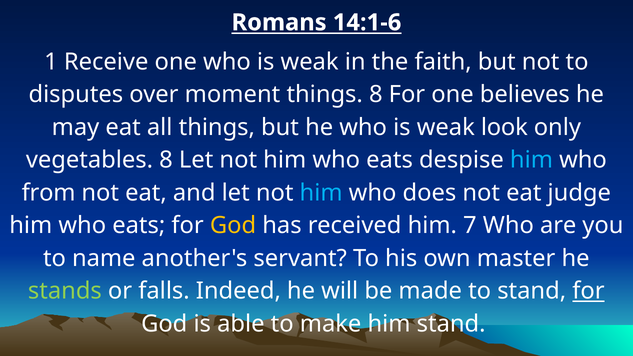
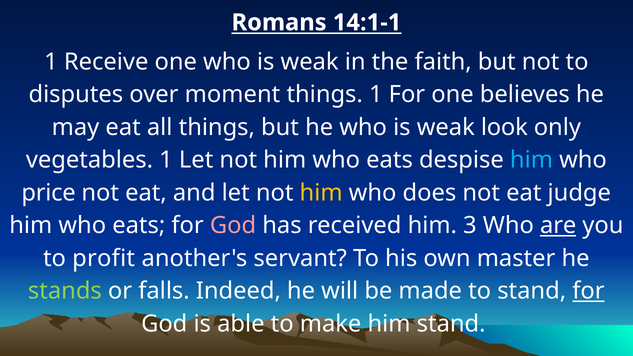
14:1-6: 14:1-6 -> 14:1-1 (367, 22)
things 8: 8 -> 1 (376, 95)
vegetables 8: 8 -> 1 (166, 160)
from: from -> price (49, 193)
him colour: light blue -> yellow (321, 193)
God colour: yellow -> pink (233, 226)
7: 7 -> 3 (470, 226)
are underline: none -> present (558, 226)
name: name -> profit (104, 258)
